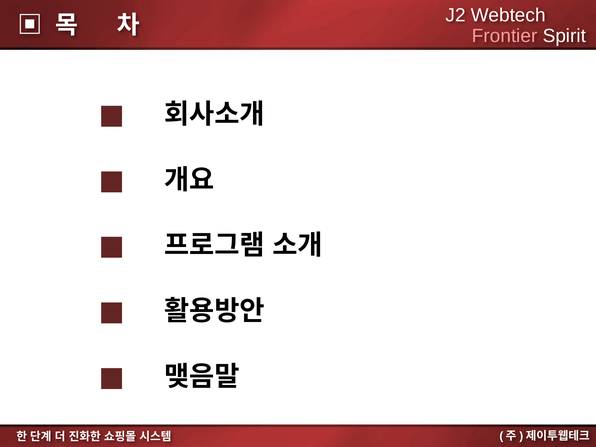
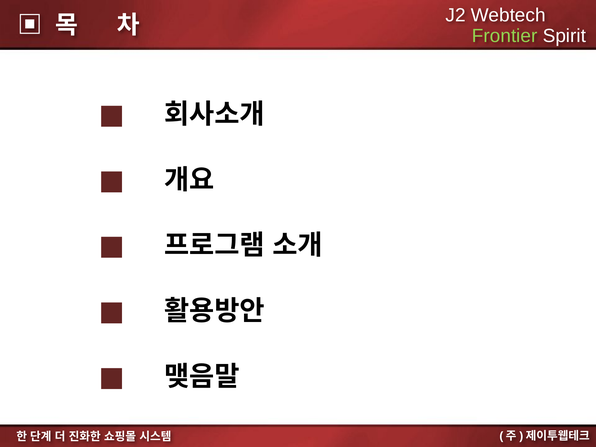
Frontier colour: pink -> light green (505, 36)
